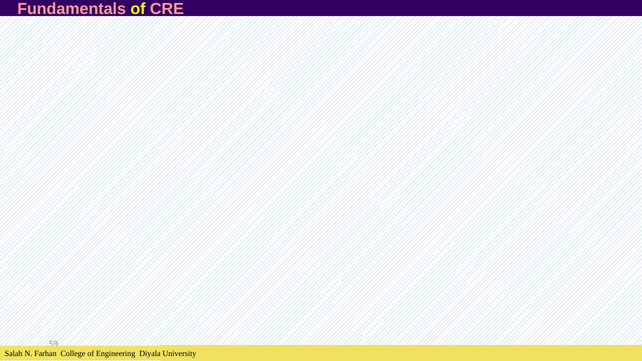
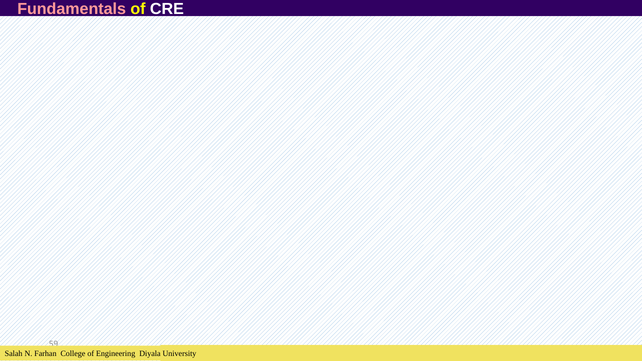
CRE colour: pink -> white (167, 9)
